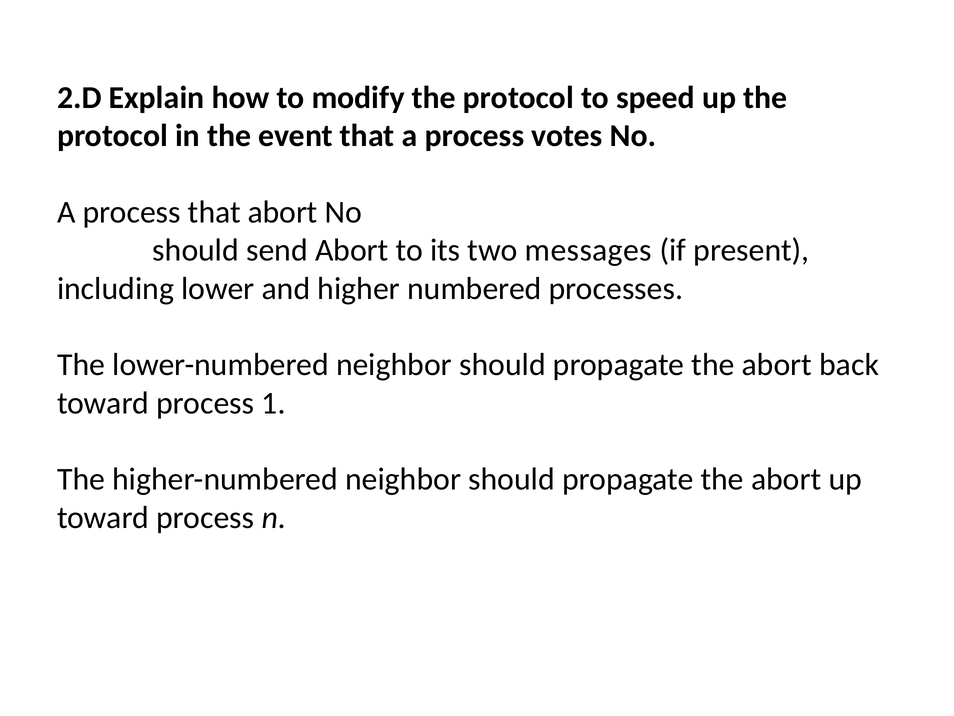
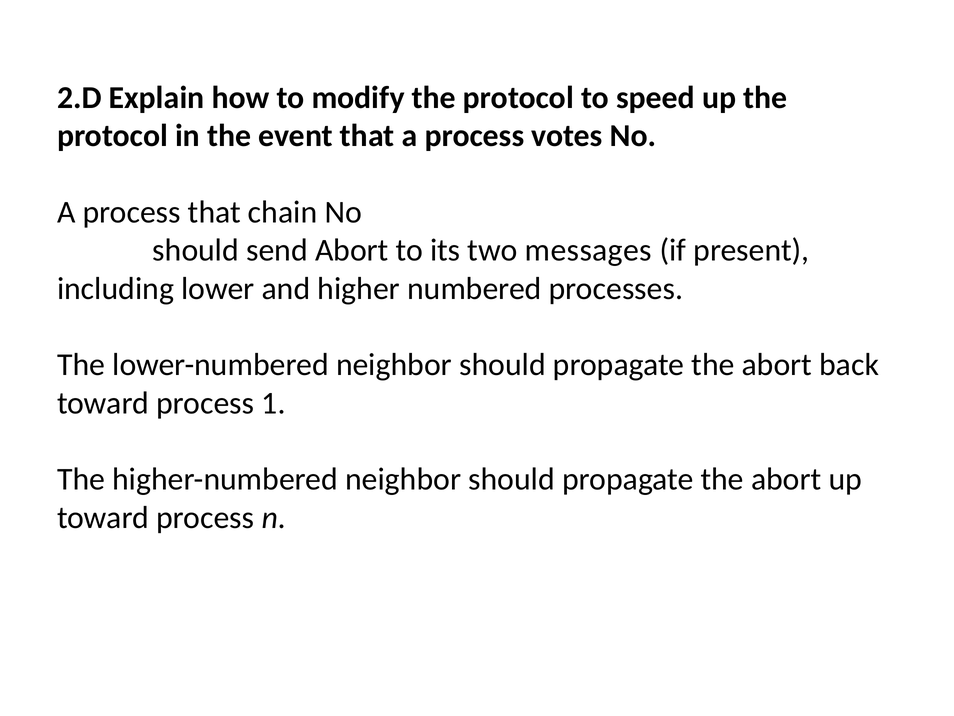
that abort: abort -> chain (283, 212)
